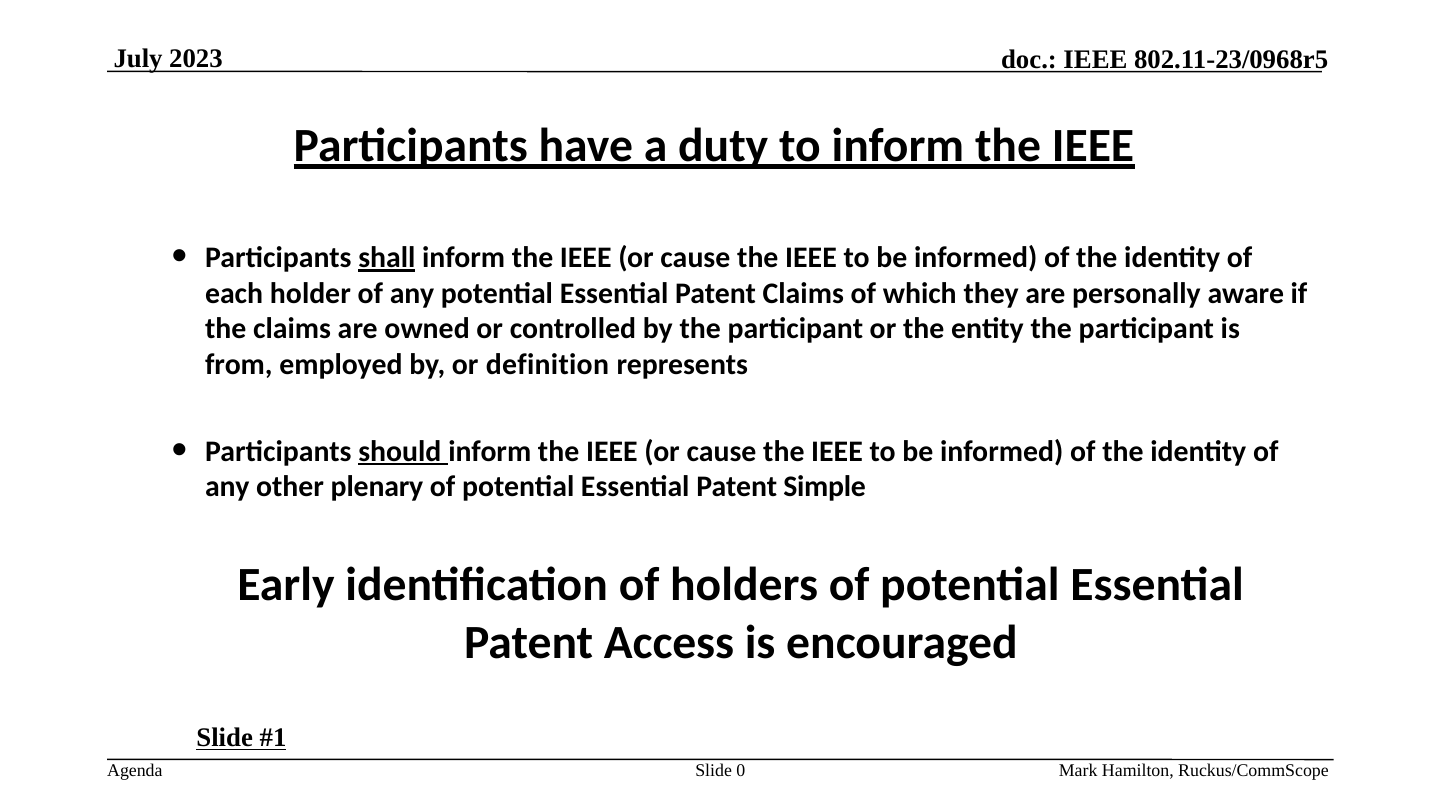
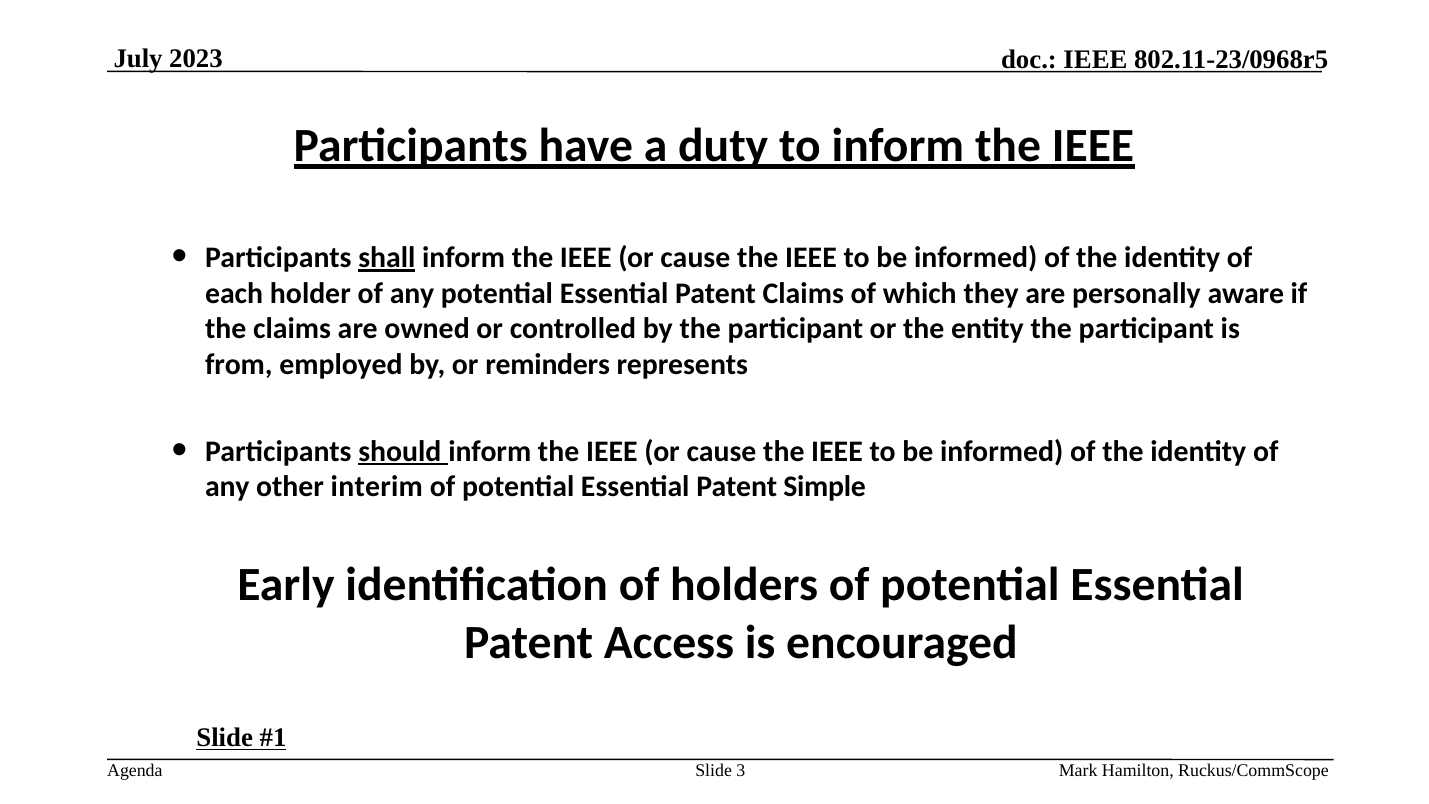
definition: definition -> reminders (548, 365)
plenary: plenary -> interim (377, 487)
0: 0 -> 3 (741, 771)
